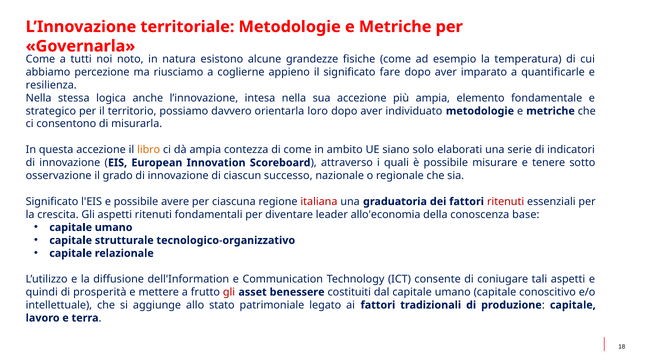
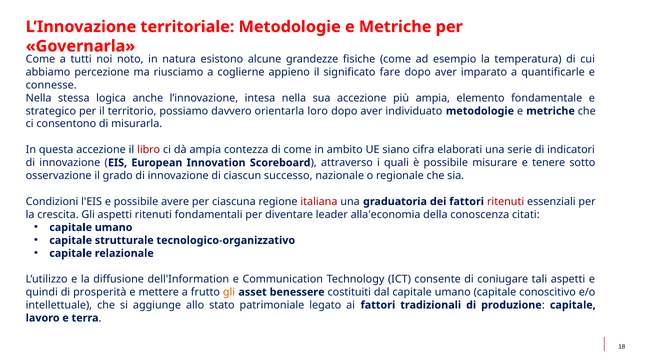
resilienza: resilienza -> connesse (51, 85)
libro colour: orange -> red (149, 150)
solo: solo -> cifra (423, 150)
Significato: Significato -> Condizioni (52, 202)
allo'economia: allo'economia -> alla'economia (386, 215)
base: base -> citati (526, 215)
gli colour: red -> orange (229, 292)
